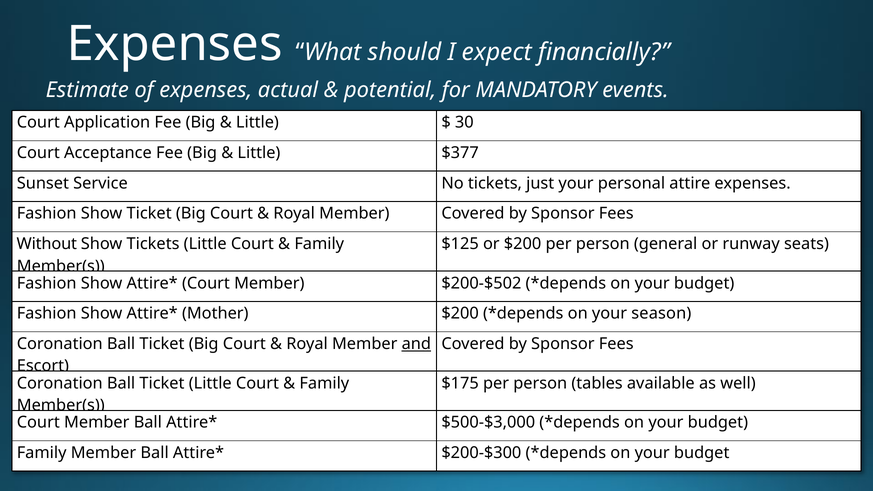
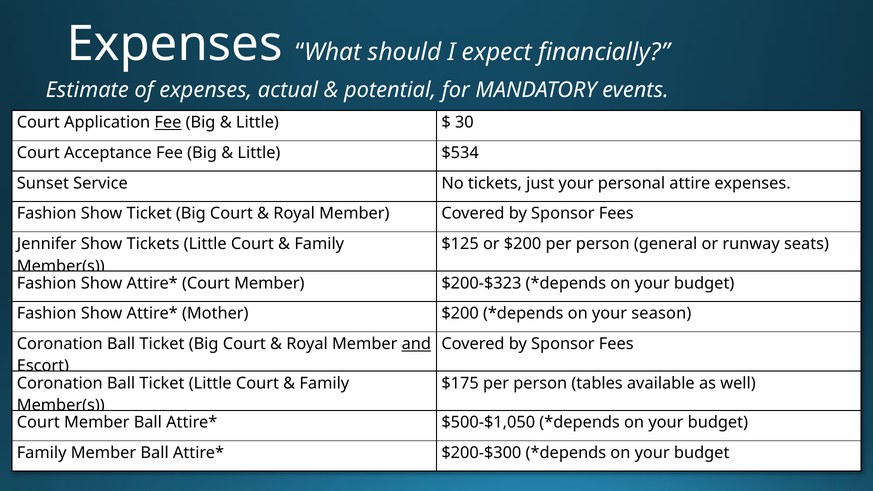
Fee underline: none -> present (168, 123)
$377: $377 -> $534 (460, 153)
Without: Without -> Jennifer (47, 244)
$200-$502: $200-$502 -> $200-$323 (481, 283)
$500-$3,000: $500-$3,000 -> $500-$1,050 (488, 422)
